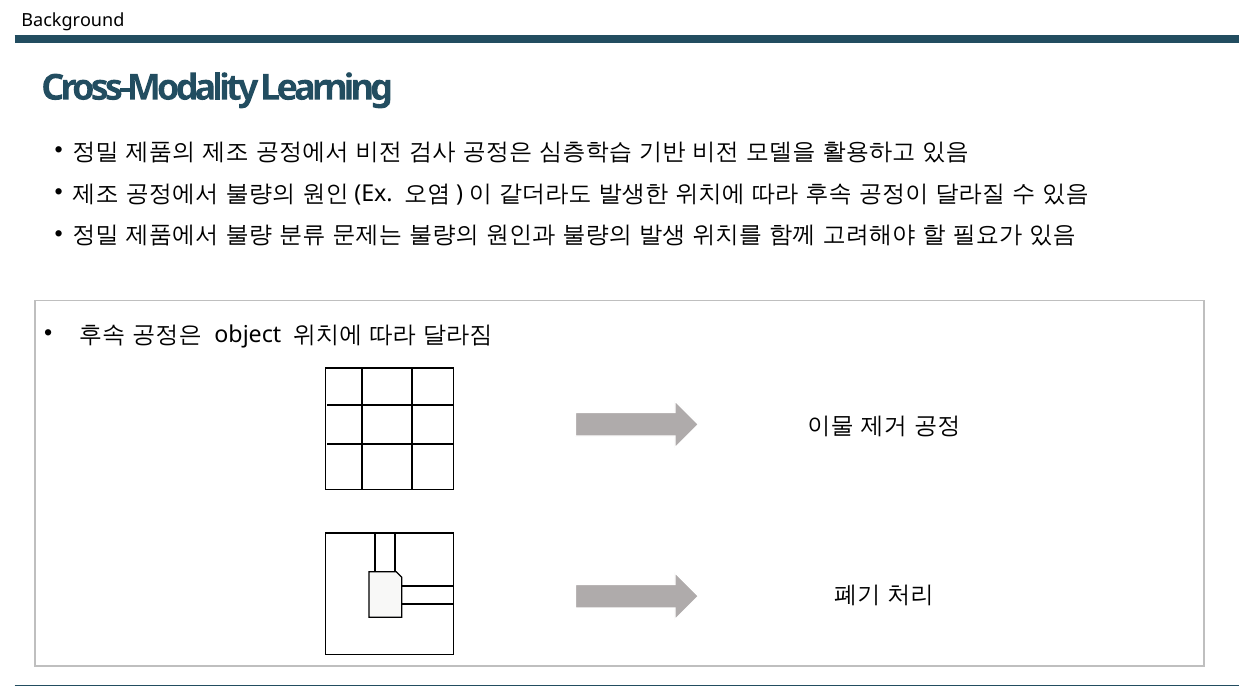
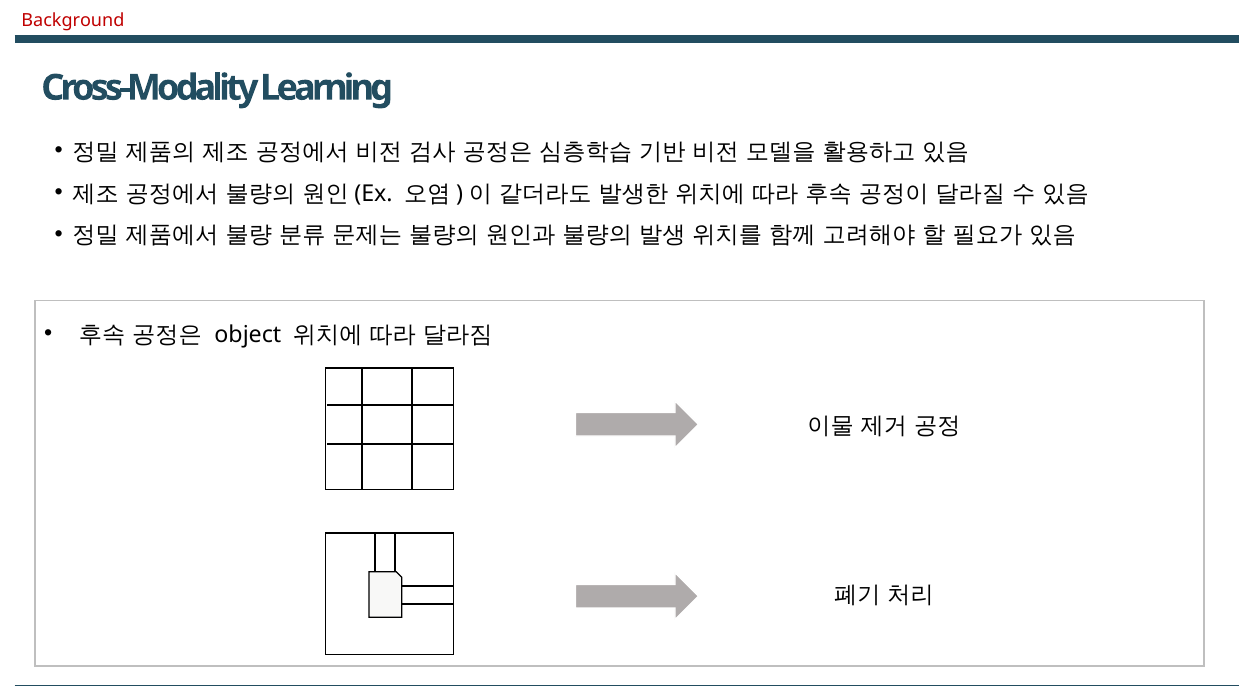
Background colour: black -> red (73, 21)
